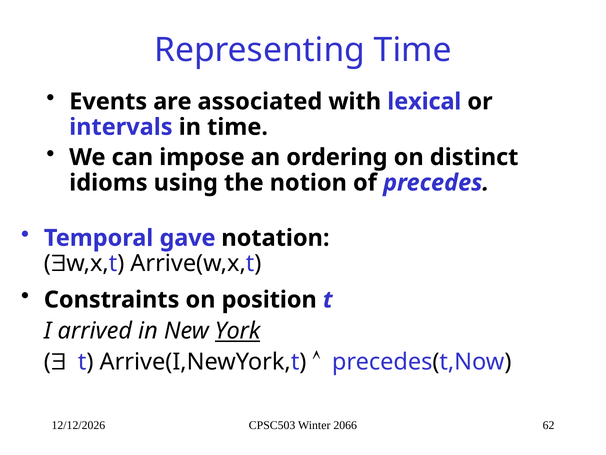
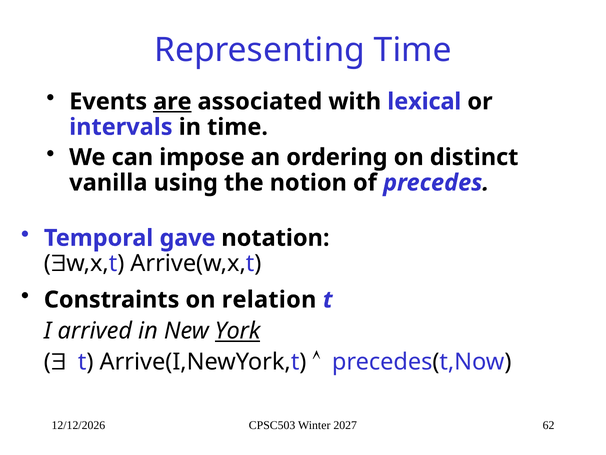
are underline: none -> present (172, 101)
idioms: idioms -> vanilla (108, 183)
position: position -> relation (269, 299)
2066: 2066 -> 2027 (345, 425)
